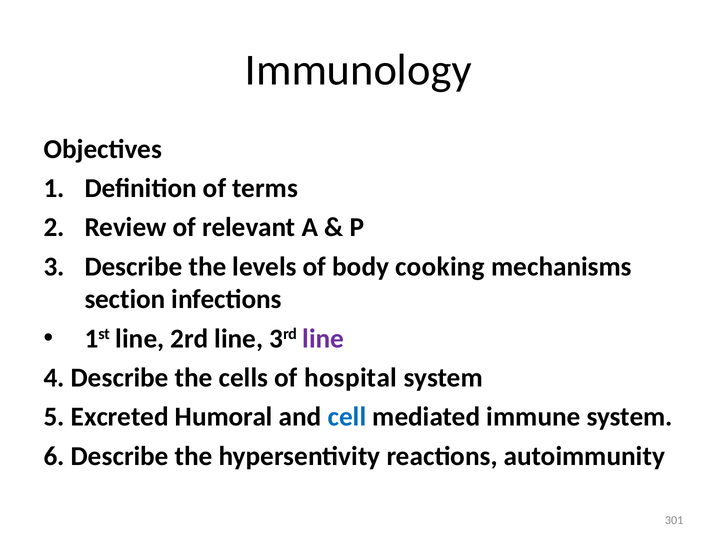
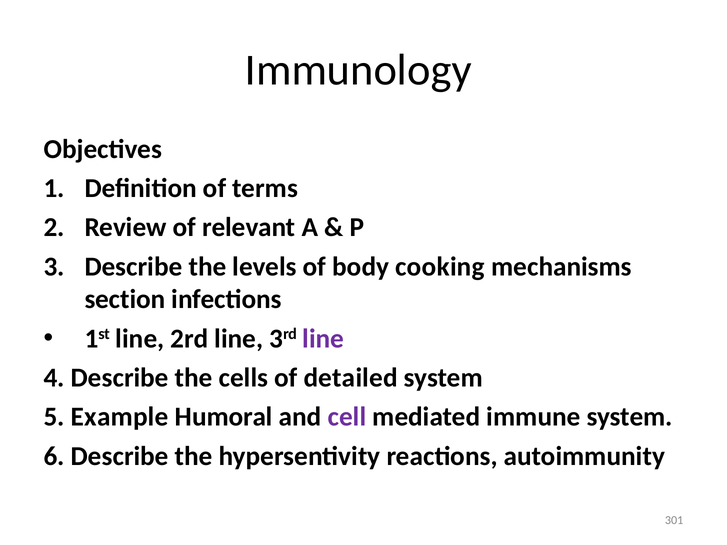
hospital: hospital -> detailed (351, 378)
Excreted: Excreted -> Example (120, 417)
cell colour: blue -> purple (347, 417)
